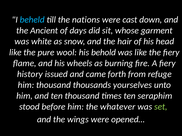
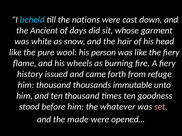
behold: behold -> person (104, 53)
yourselves: yourselves -> immutable (133, 85)
seraphim: seraphim -> goodness (155, 96)
set colour: light green -> pink (161, 107)
wings: wings -> made (78, 120)
